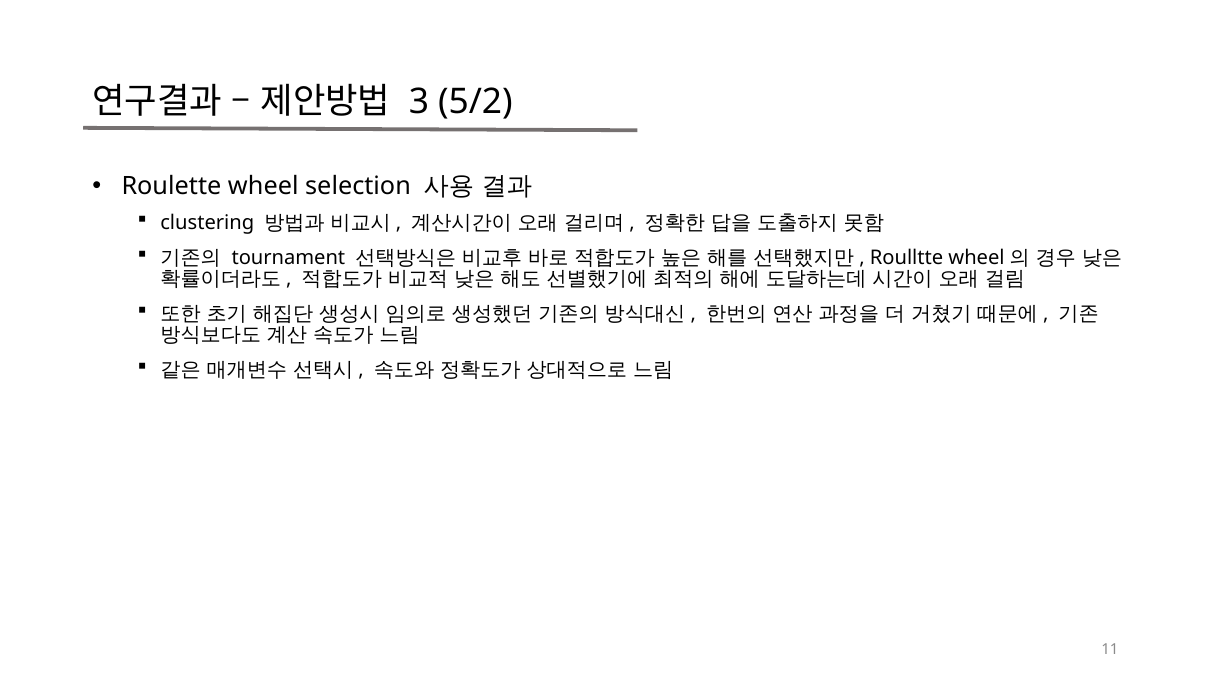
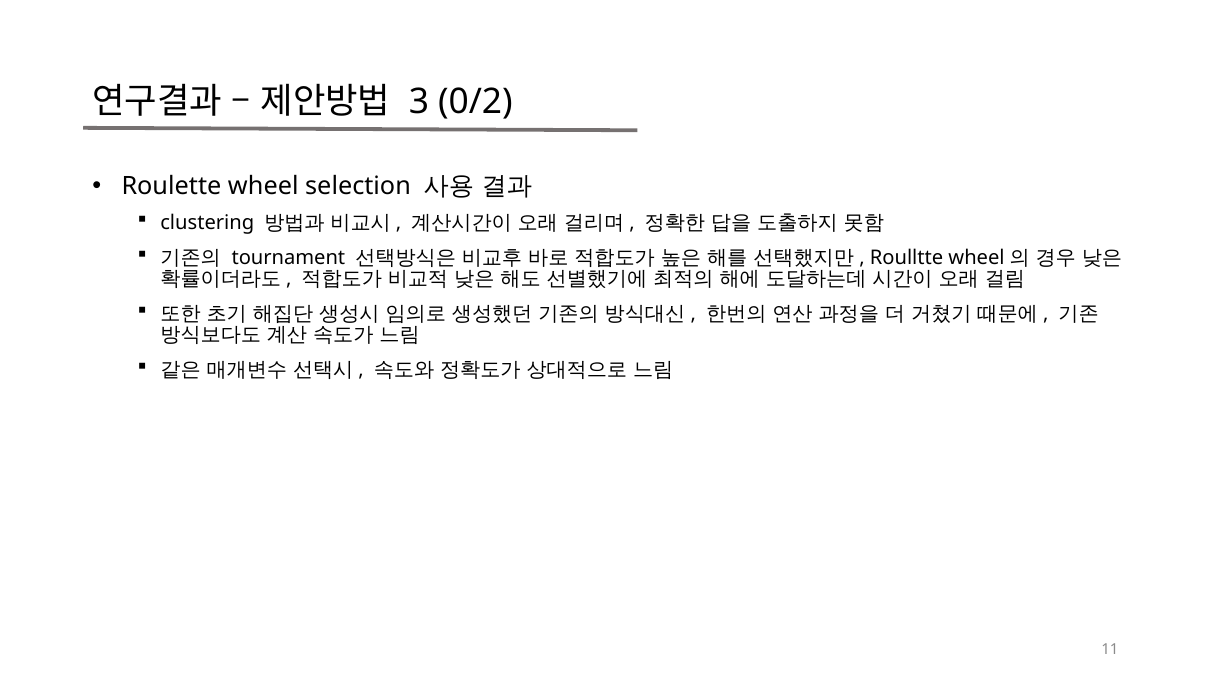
5/2: 5/2 -> 0/2 (475, 102)
